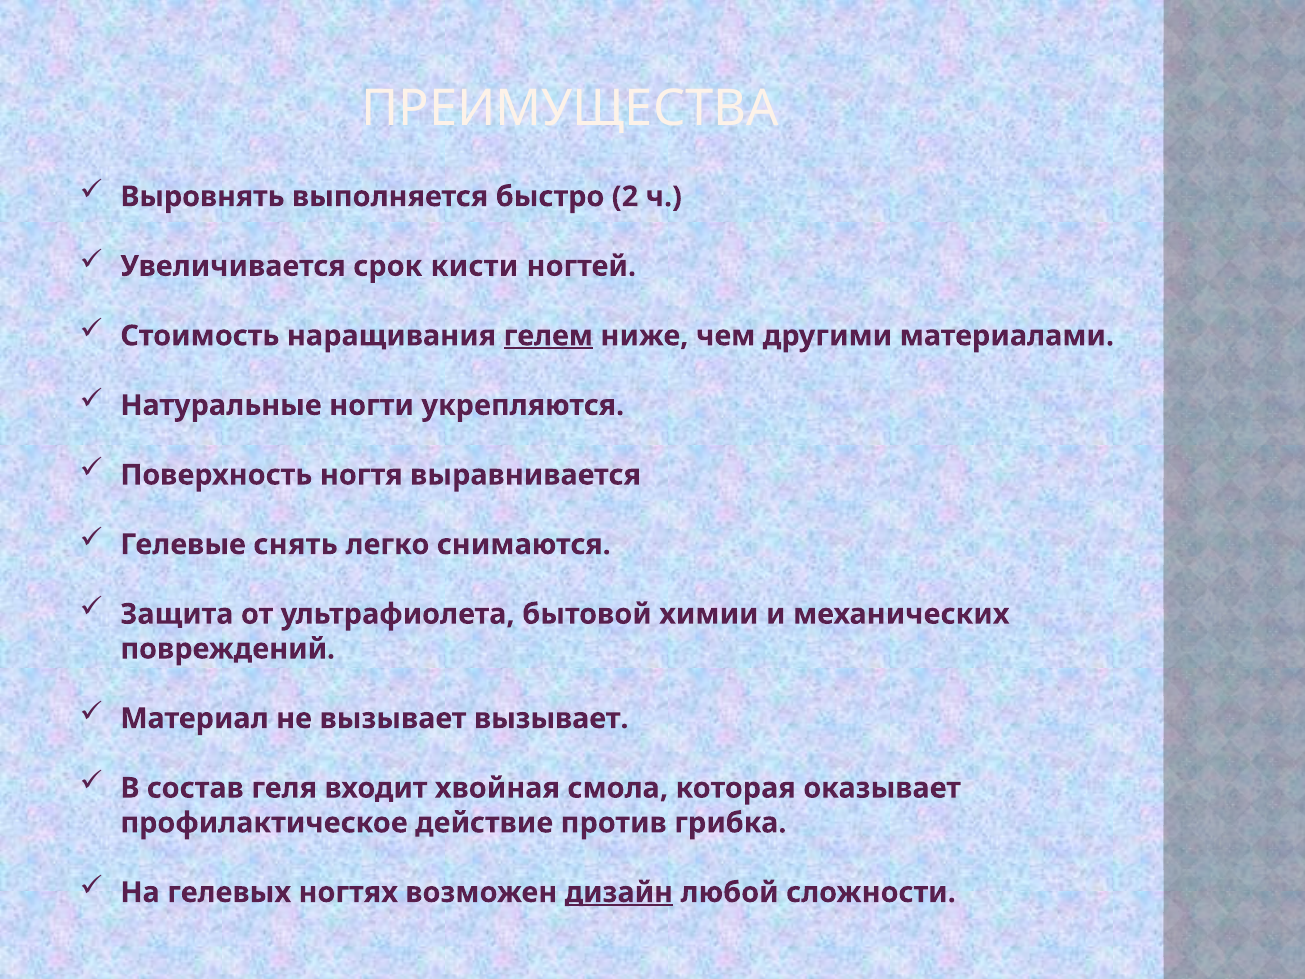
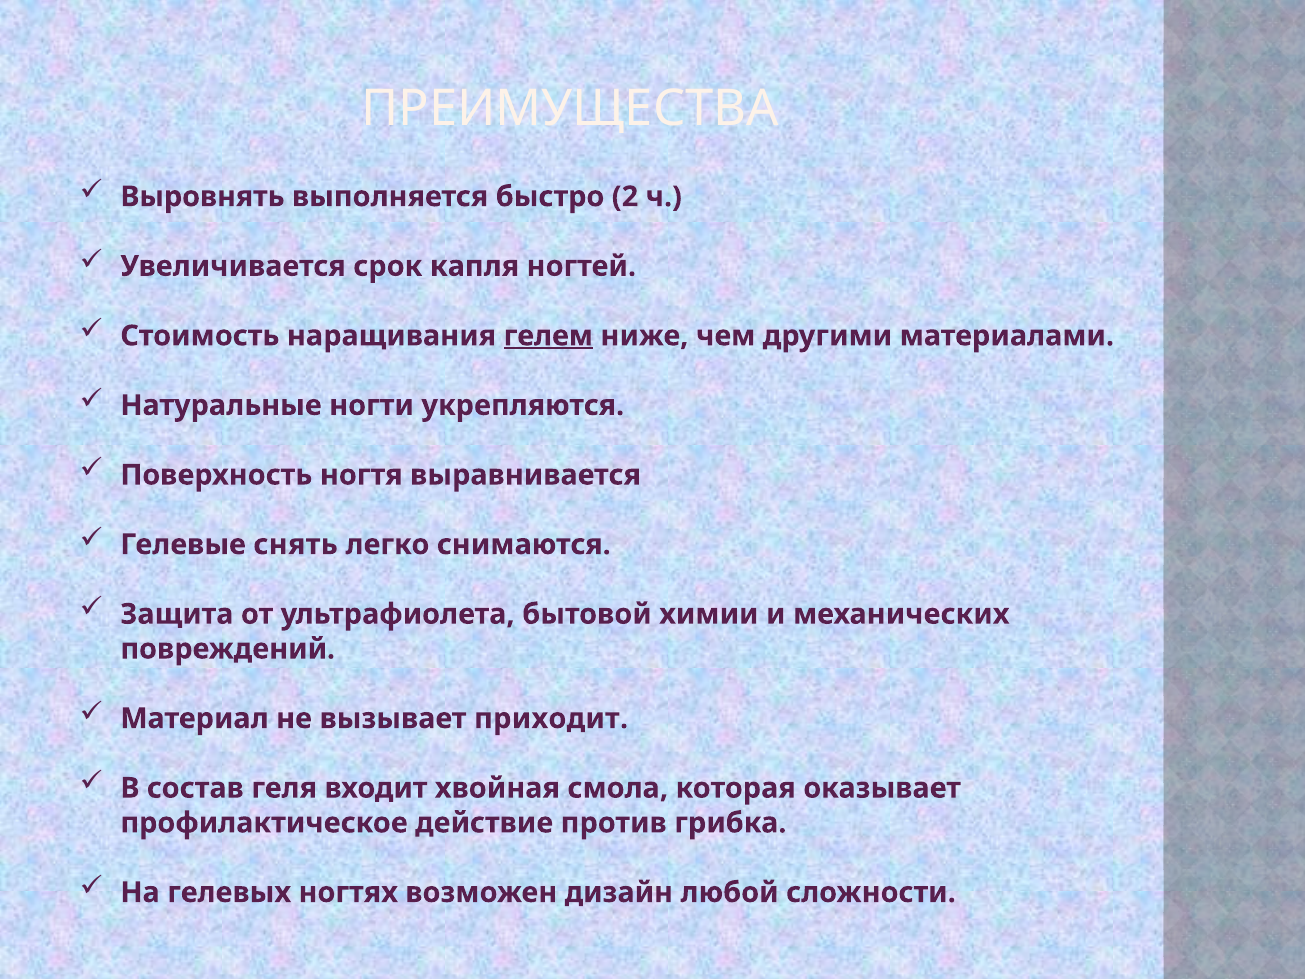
кисти: кисти -> капля (475, 266)
вызывает вызывает: вызывает -> приходит (551, 718)
дизайн underline: present -> none (619, 892)
